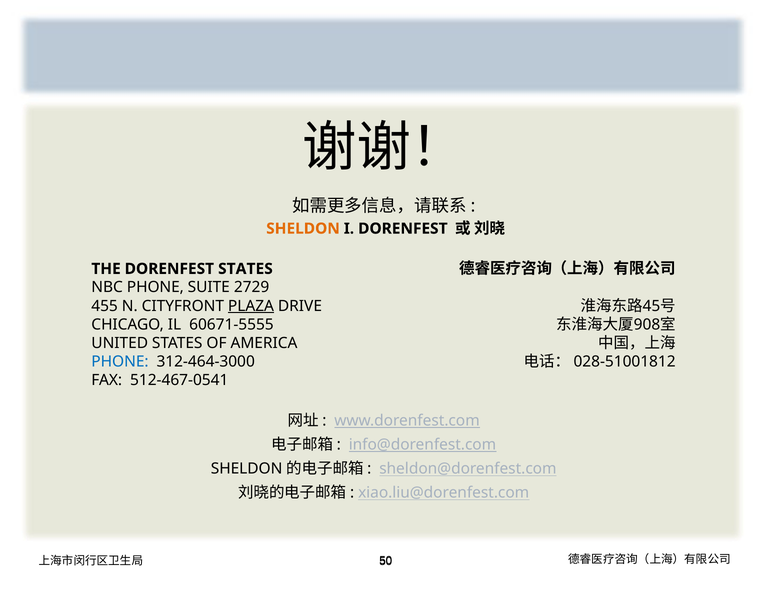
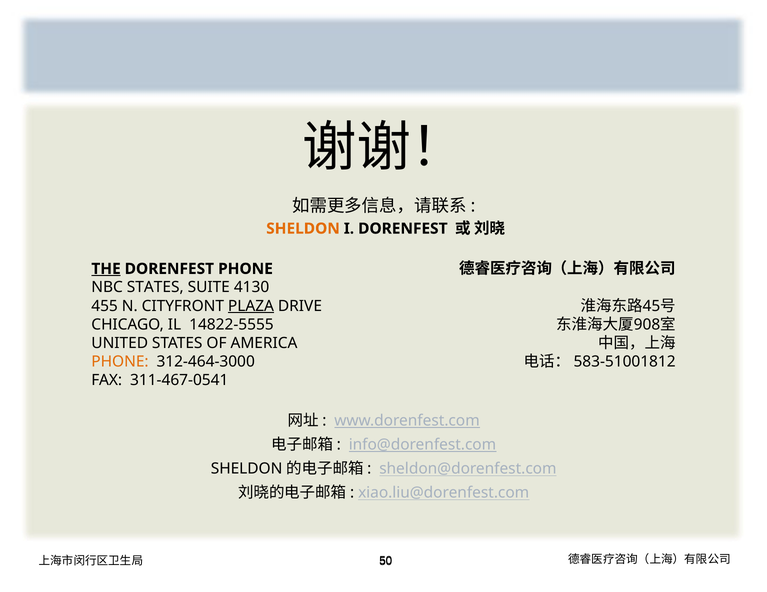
THE underline: none -> present (106, 269)
DORENFEST STATES: STATES -> PHONE (245, 269)
NBC PHONE: PHONE -> STATES (155, 288)
2729: 2729 -> 4130 (252, 288)
60671-5555: 60671-5555 -> 14822-5555 (231, 325)
PHONE colour: blue -> orange (120, 362)
028-51001812: 028-51001812 -> 583-51001812 (625, 362)
512-467-0541: 512-467-0541 -> 311-467-0541 (179, 381)
